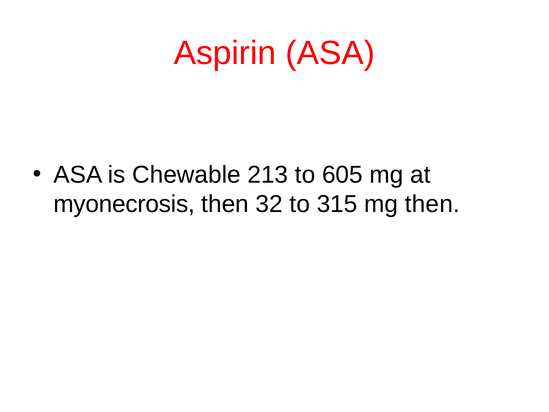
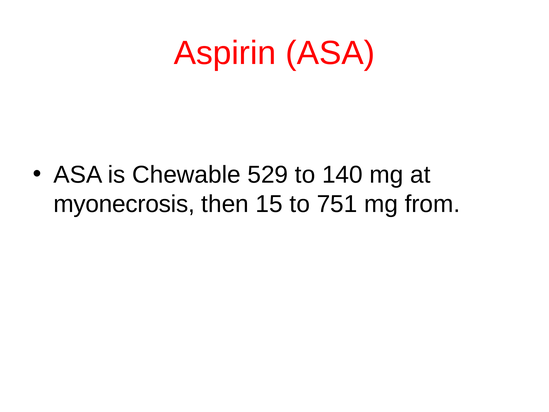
213: 213 -> 529 (268, 175)
605: 605 -> 140 (342, 175)
32: 32 -> 15 (269, 204)
315: 315 -> 751 (337, 204)
mg then: then -> from (433, 204)
